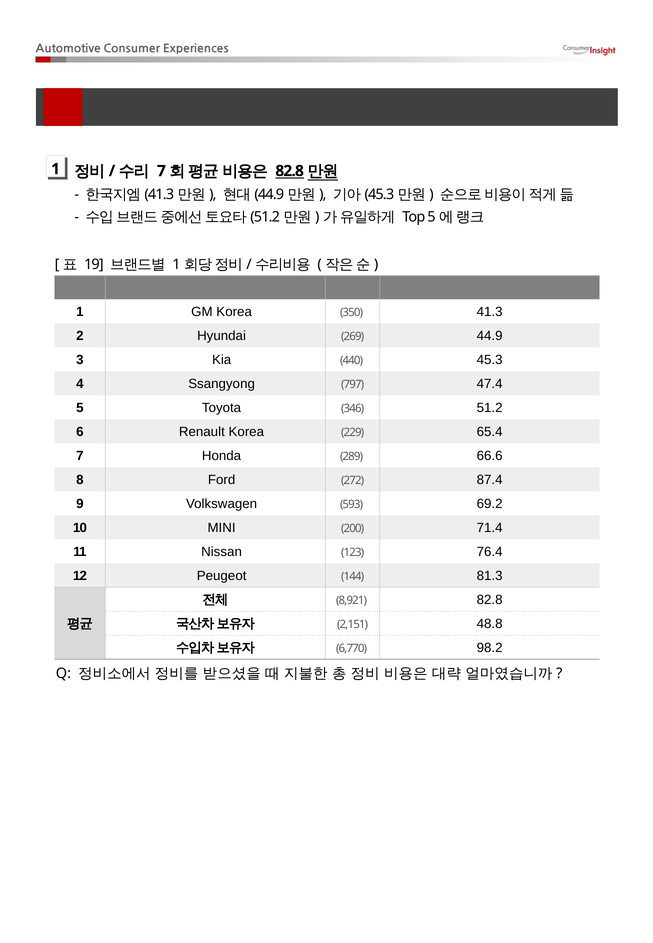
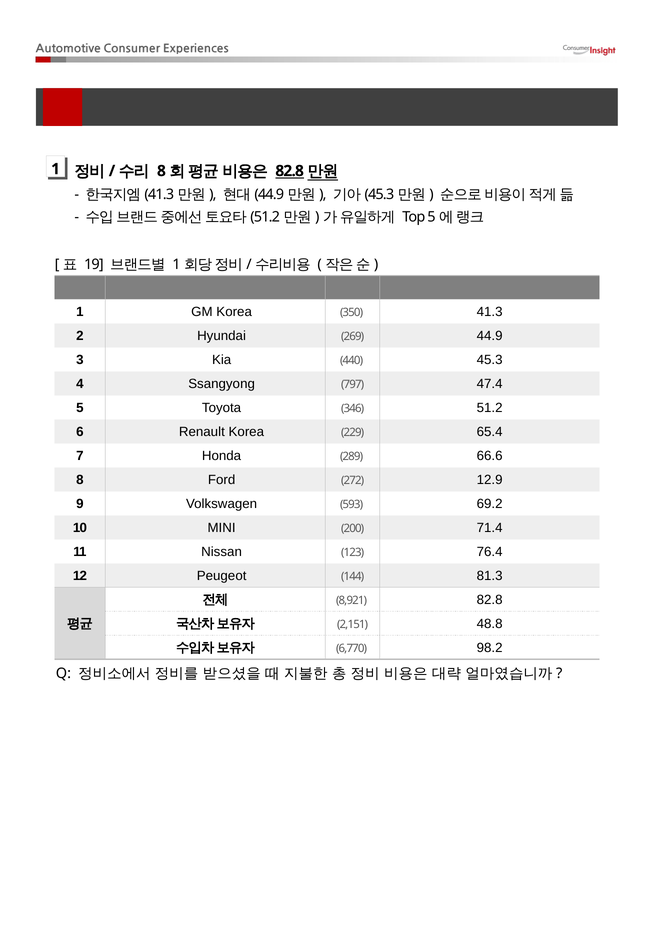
7: 7 -> 8 (161, 171)
87.4: 87.4 -> 12.9 (490, 480)
